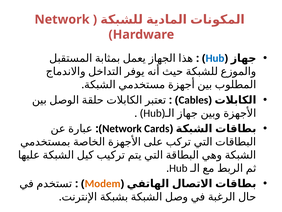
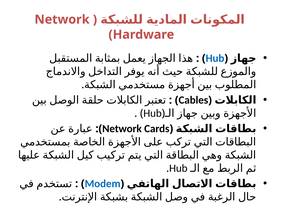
Modem colour: orange -> blue (103, 183)
